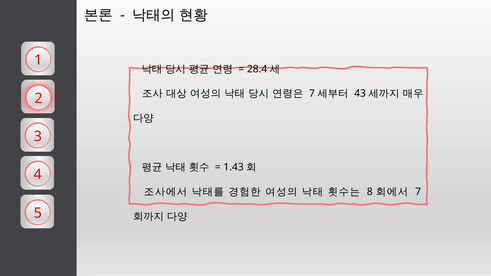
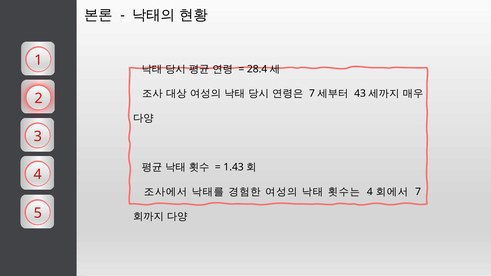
8: 8 -> 4 (370, 192)
